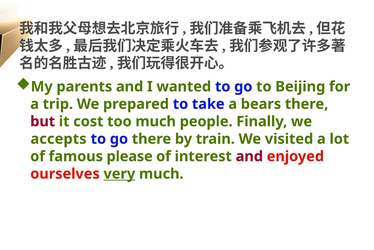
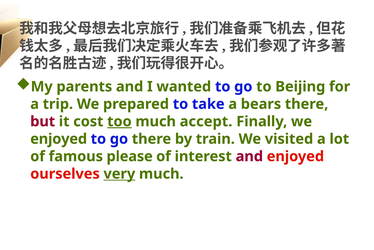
too underline: none -> present (119, 122)
people: people -> accept (206, 122)
accepts: accepts -> enjoyed (59, 139)
